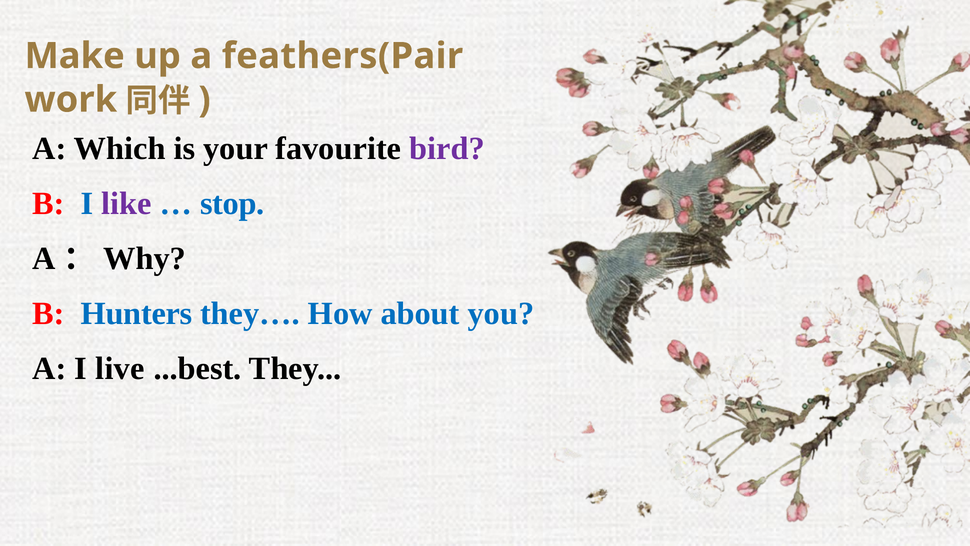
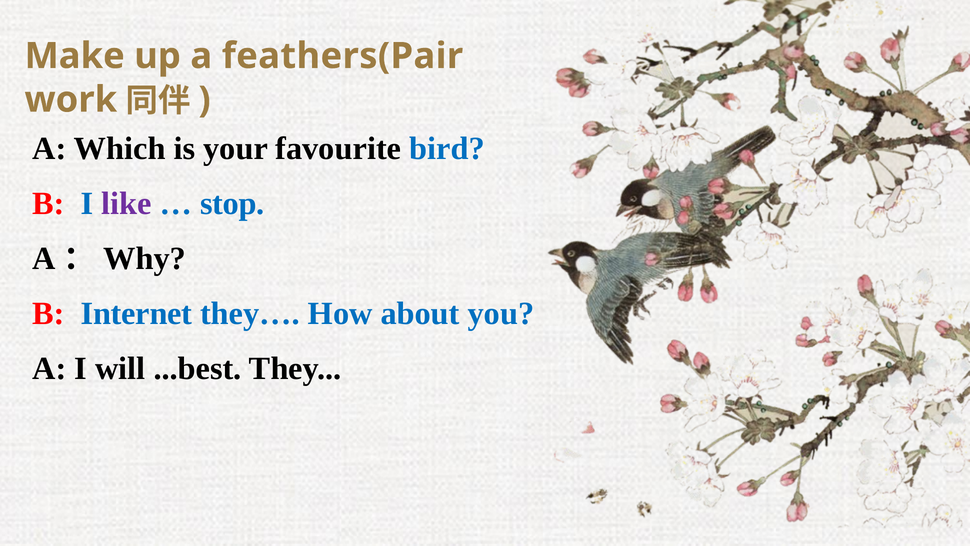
bird colour: purple -> blue (447, 149)
Hunters: Hunters -> Internet (136, 313)
live: live -> will (120, 368)
